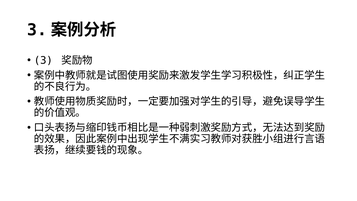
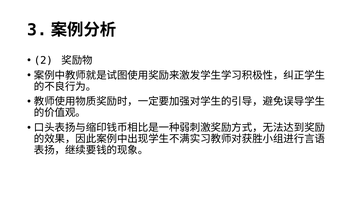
3: 3 -> 2 (43, 60)
